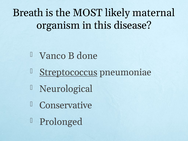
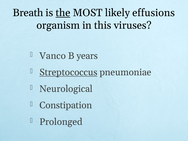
the underline: none -> present (63, 13)
maternal: maternal -> effusions (154, 13)
disease: disease -> viruses (133, 25)
done: done -> years (87, 56)
Conservative: Conservative -> Constipation (66, 105)
